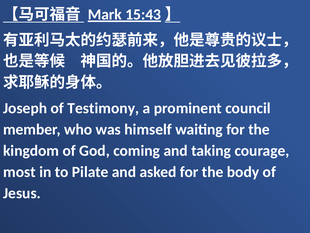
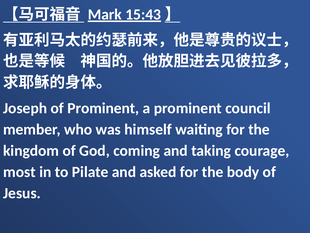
of Testimony: Testimony -> Prominent (103, 108)
